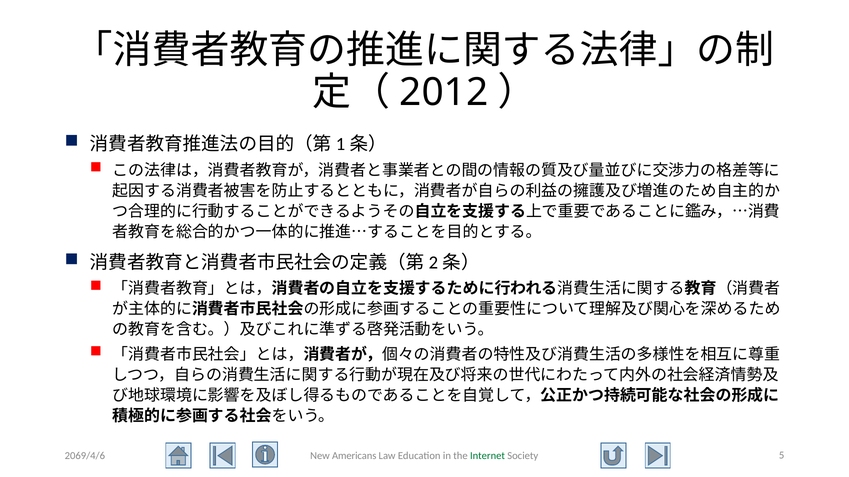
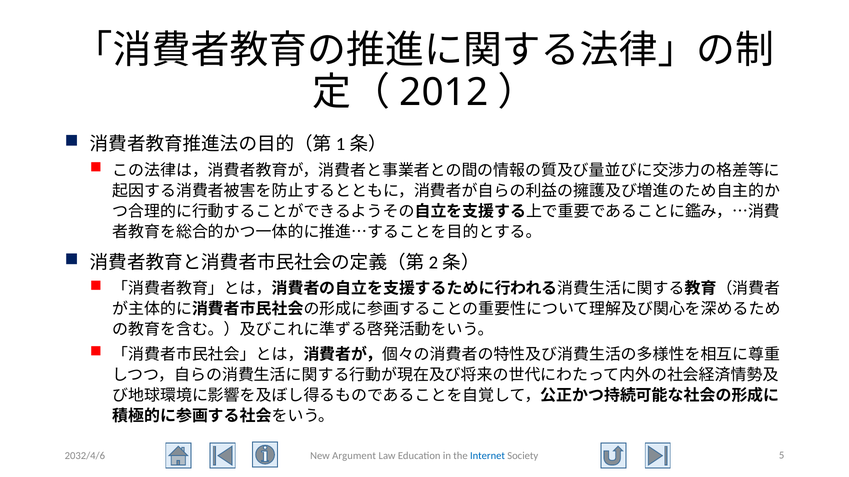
2069/4/6: 2069/4/6 -> 2032/4/6 (85, 456)
Americans: Americans -> Argument (354, 456)
Internet colour: green -> blue (488, 456)
